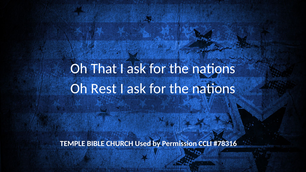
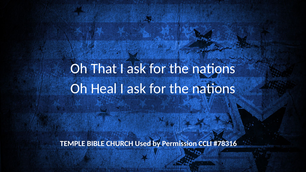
Rest: Rest -> Heal (104, 89)
